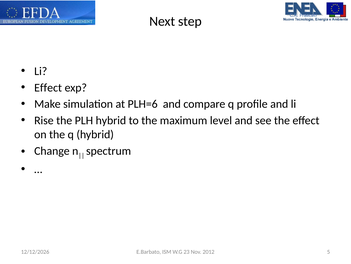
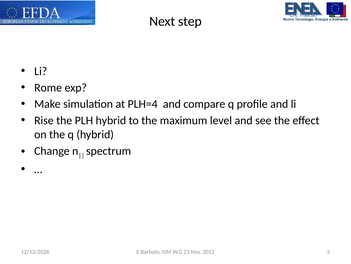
Effect: Effect -> Rome (48, 87)
PLH=6: PLH=6 -> PLH=4 (143, 104)
